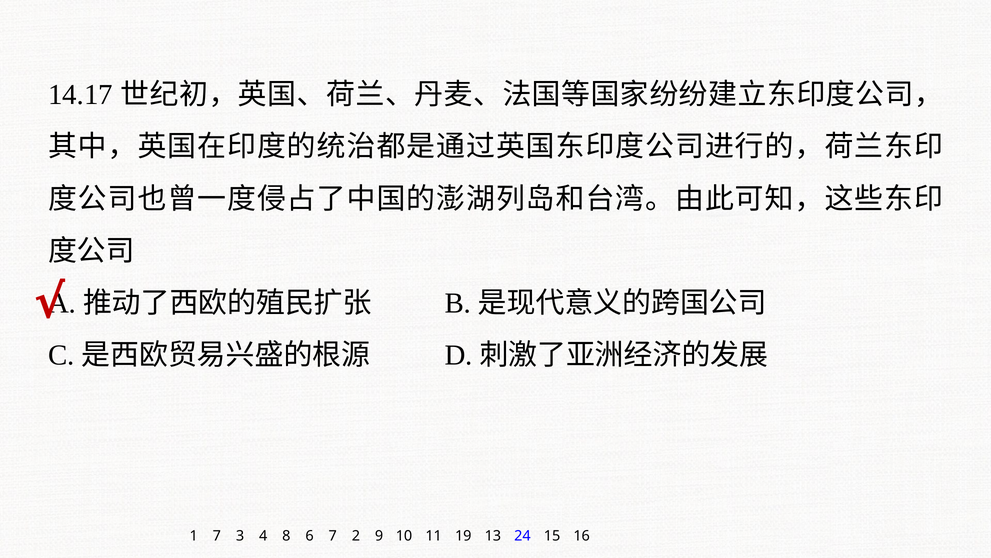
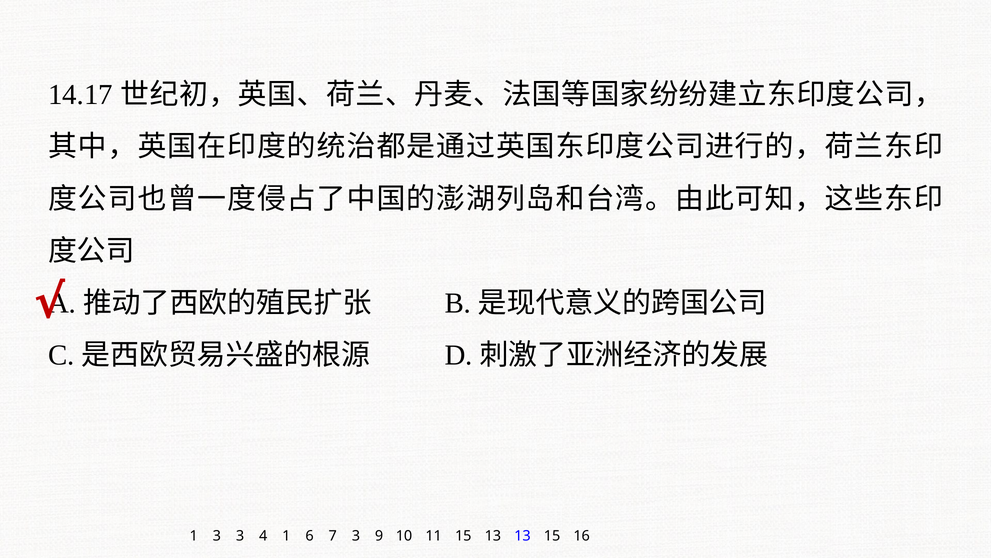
1 7: 7 -> 3 (217, 536)
4 8: 8 -> 1 (286, 536)
7 2: 2 -> 3 (356, 536)
11 19: 19 -> 15 (463, 536)
13 24: 24 -> 13 (522, 536)
